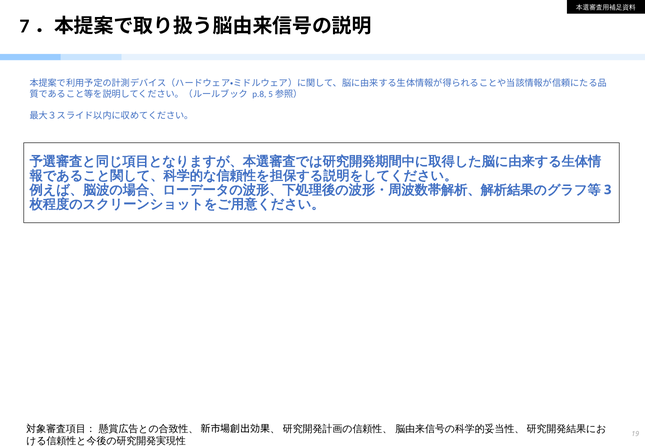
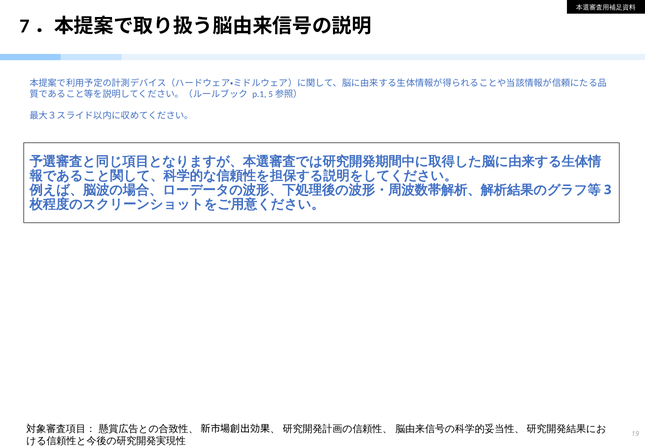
p.8: p.8 -> p.1 (259, 94)
